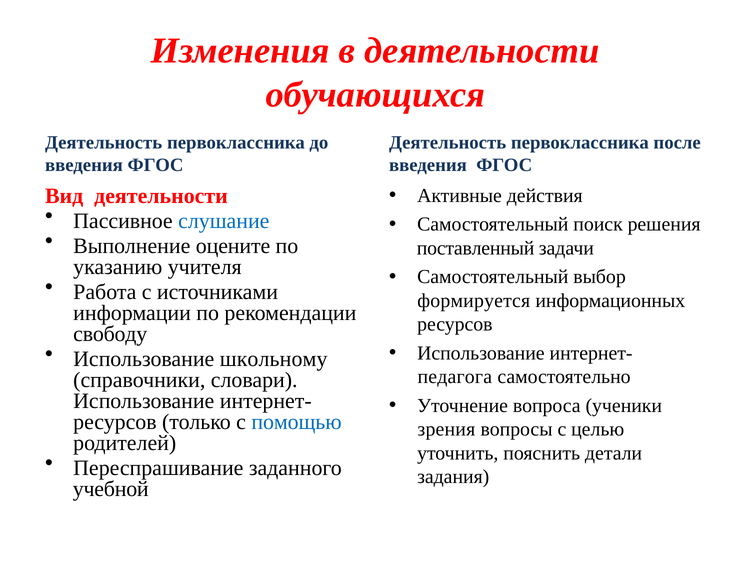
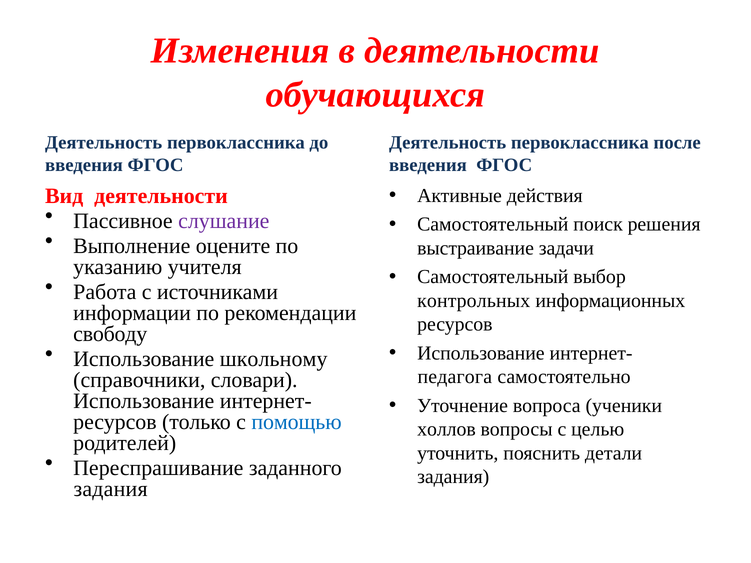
слушание colour: blue -> purple (224, 221)
поставленный: поставленный -> выстраивание (476, 248)
формируется: формируется -> контрольных (474, 301)
зрения: зрения -> холлов (446, 430)
учебной: учебной -> задания (111, 489)
